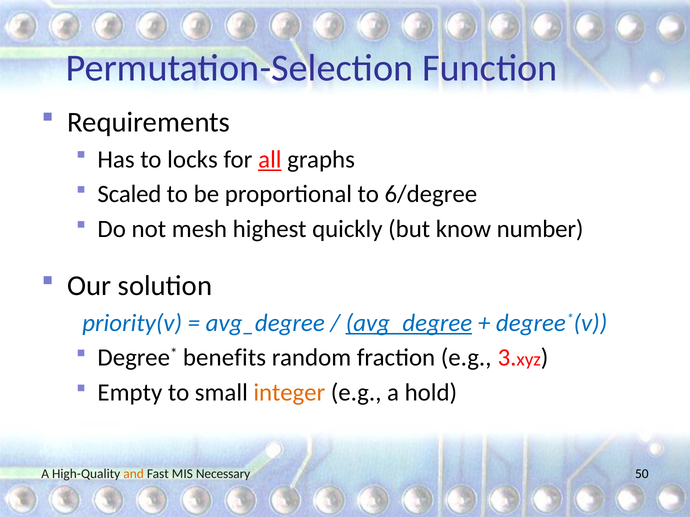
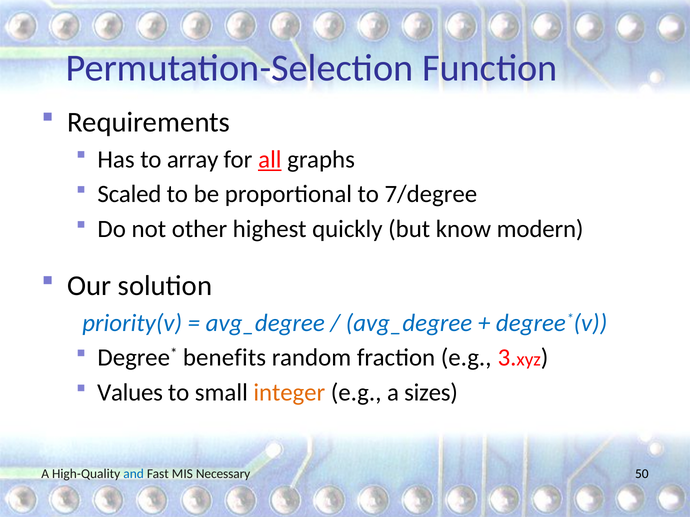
locks: locks -> array (193, 160)
6/degree: 6/degree -> 7/degree (431, 194)
mesh: mesh -> other (200, 229)
number: number -> modern (540, 229)
avg_degree underline: present -> none (409, 323)
Empty: Empty -> Values (130, 393)
hold: hold -> sizes (431, 393)
and colour: orange -> blue (134, 474)
